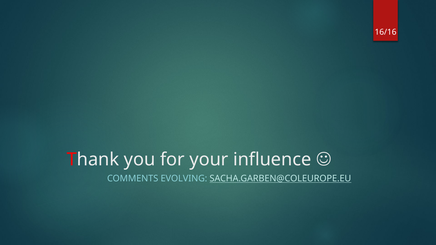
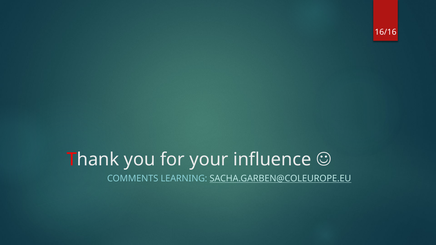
EVOLVING: EVOLVING -> LEARNING (184, 179)
